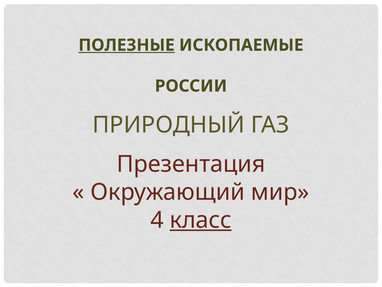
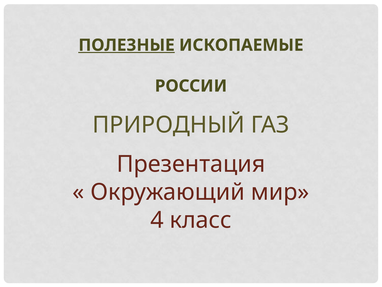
класс underline: present -> none (201, 220)
